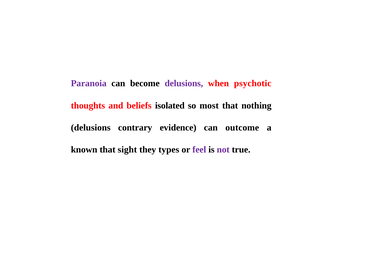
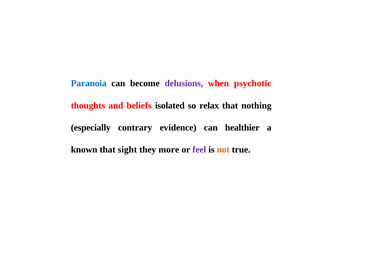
Paranoia colour: purple -> blue (89, 83)
most: most -> relax (209, 105)
delusions: delusions -> especially (91, 127)
outcome: outcome -> healthier (242, 127)
types: types -> more (169, 149)
not colour: purple -> orange (223, 149)
